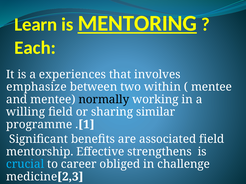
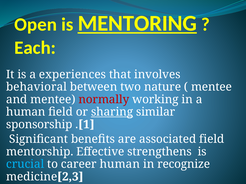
Learn: Learn -> Open (36, 25)
emphasize: emphasize -> behavioral (37, 87)
within: within -> nature (163, 87)
normally colour: black -> red (104, 100)
willing: willing -> human (26, 112)
sharing underline: none -> present (112, 112)
programme: programme -> sponsorship (39, 125)
career obliged: obliged -> human (120, 165)
challenge: challenge -> recognize (184, 165)
